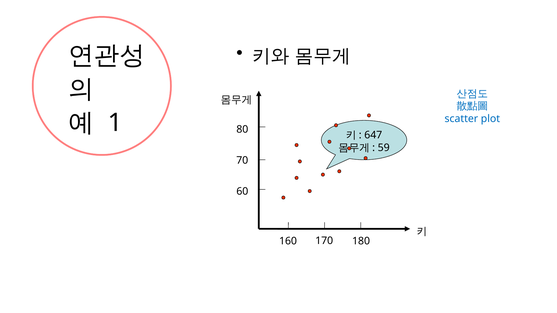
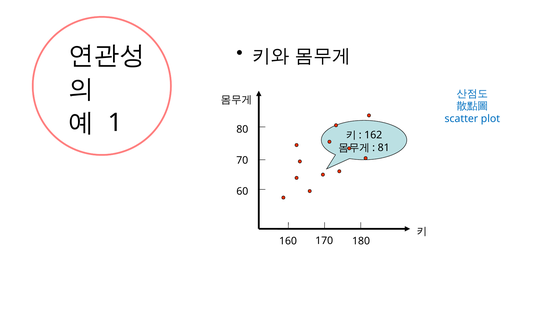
647: 647 -> 162 (373, 135)
59: 59 -> 81 (384, 148)
